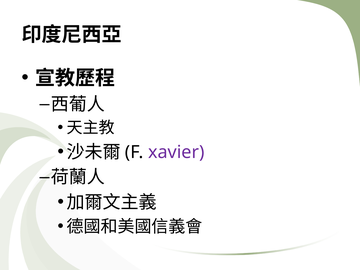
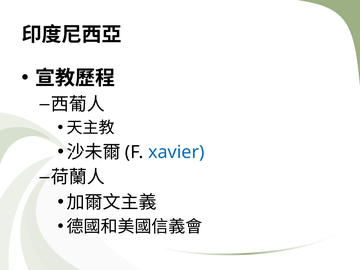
xavier colour: purple -> blue (176, 152)
